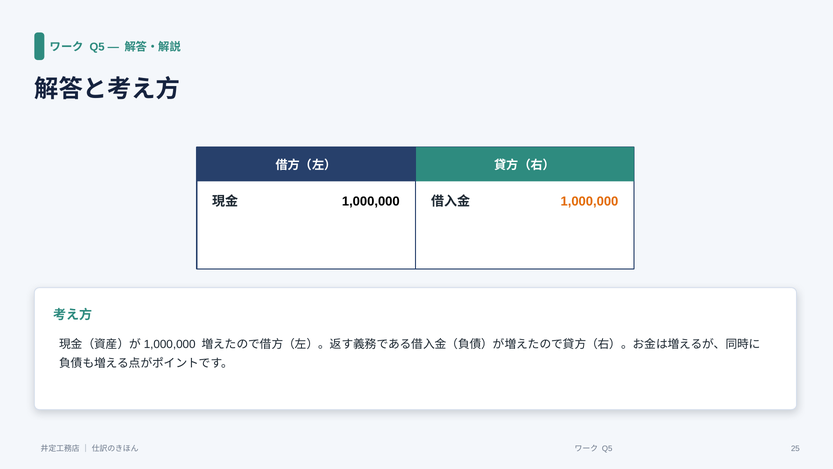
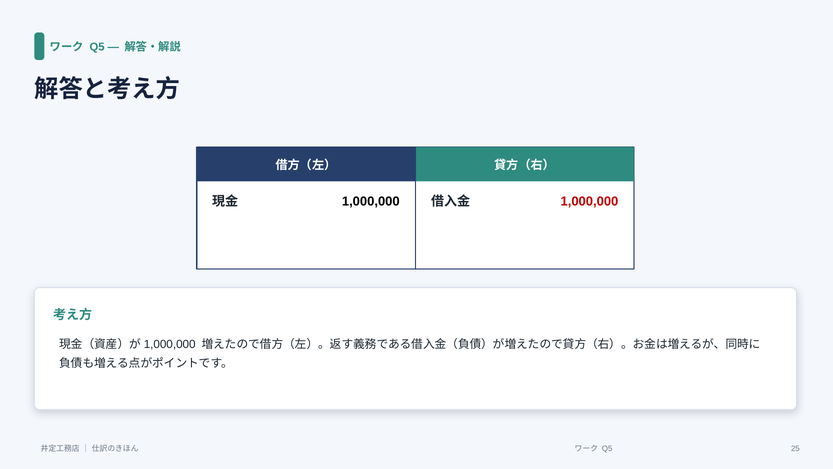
1,000,000 colour: orange -> red (589, 201)
